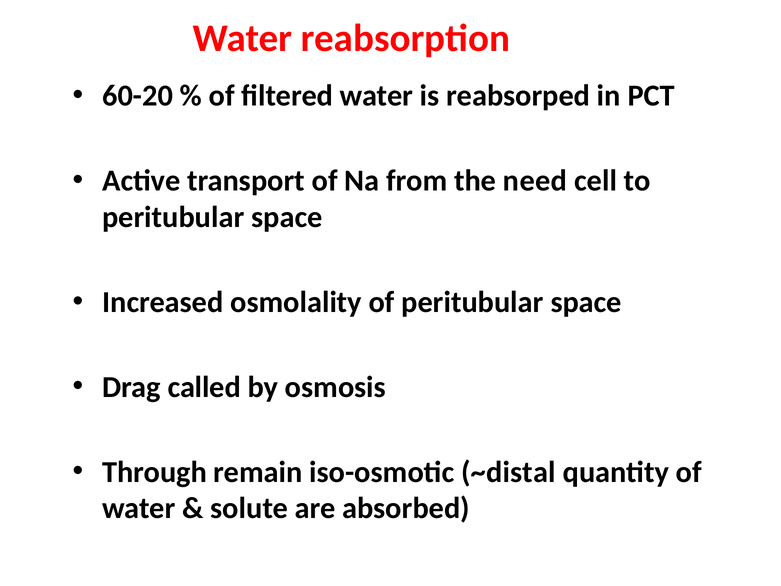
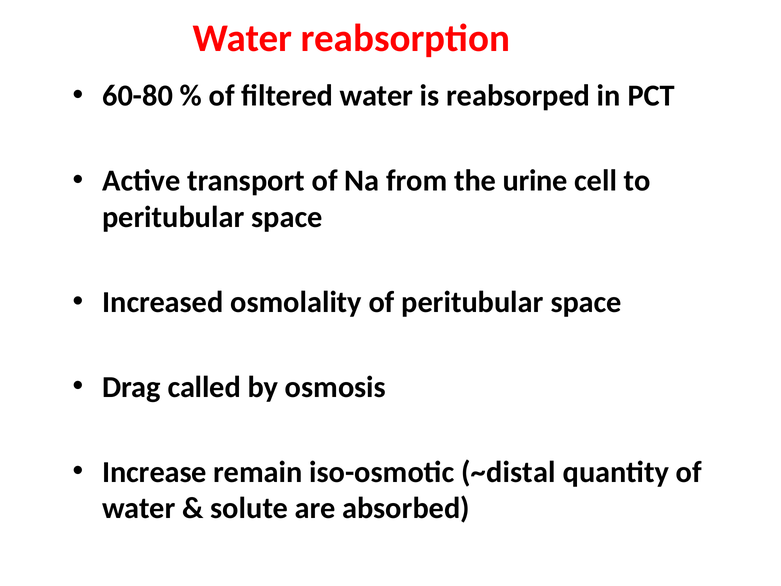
60-20: 60-20 -> 60-80 (138, 96)
need: need -> urine (535, 181)
Through: Through -> Increase (154, 472)
